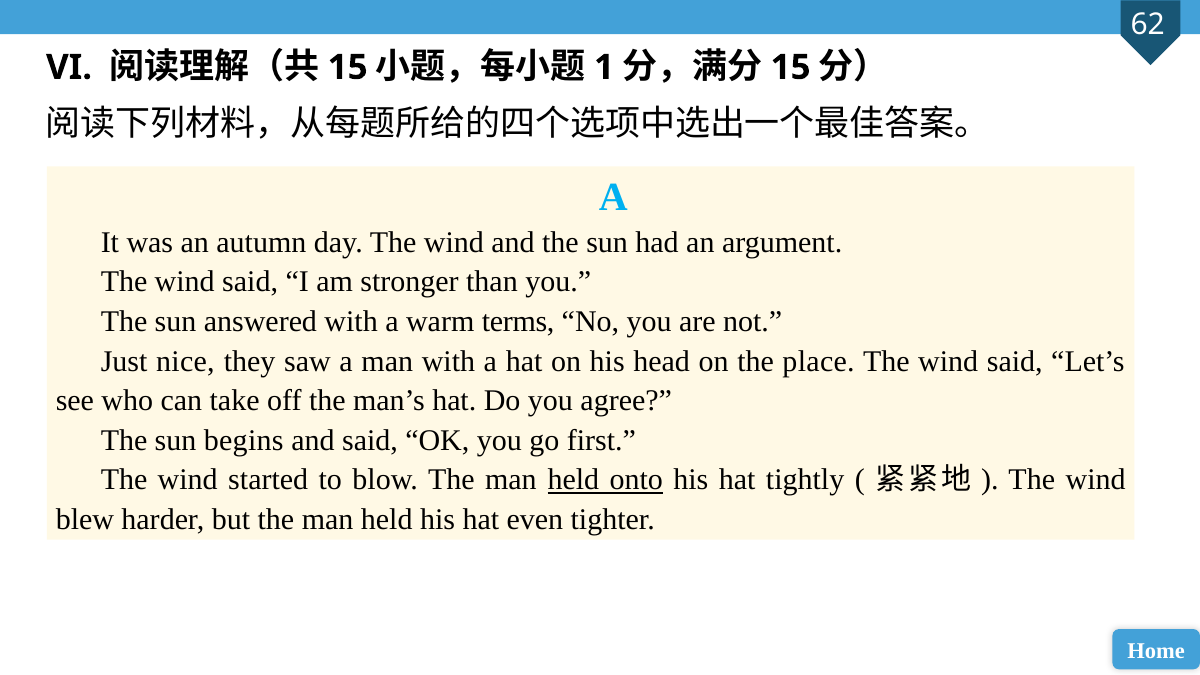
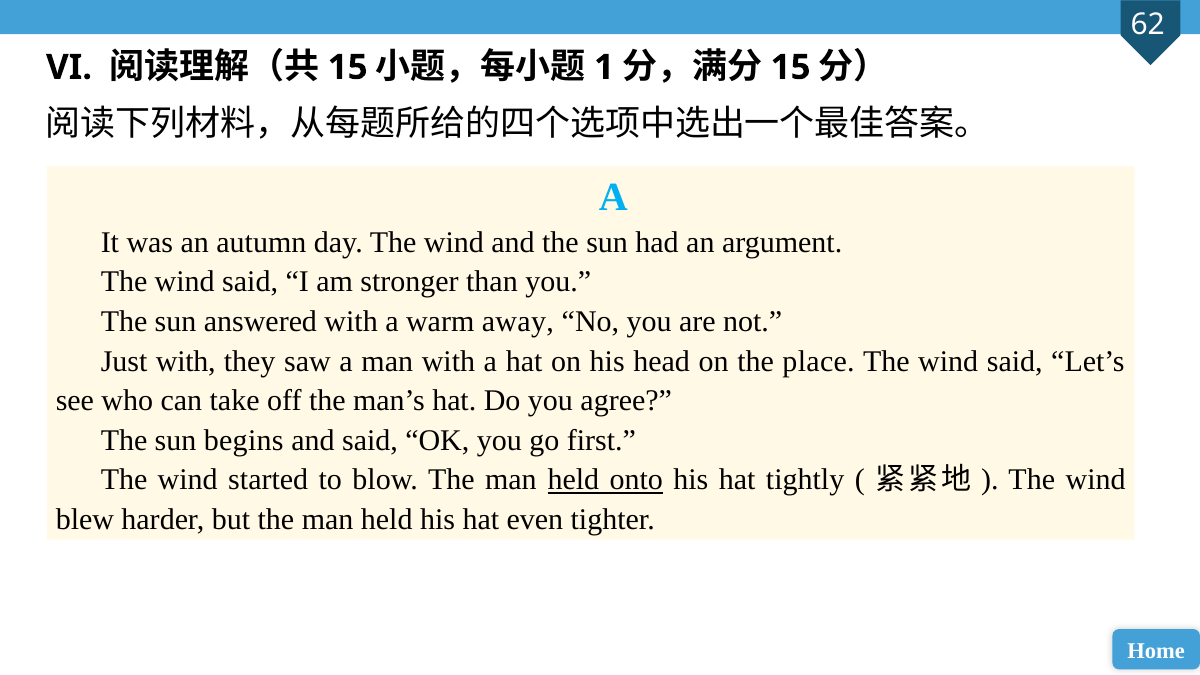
terms: terms -> away (518, 322)
Just nice: nice -> with (186, 361)
